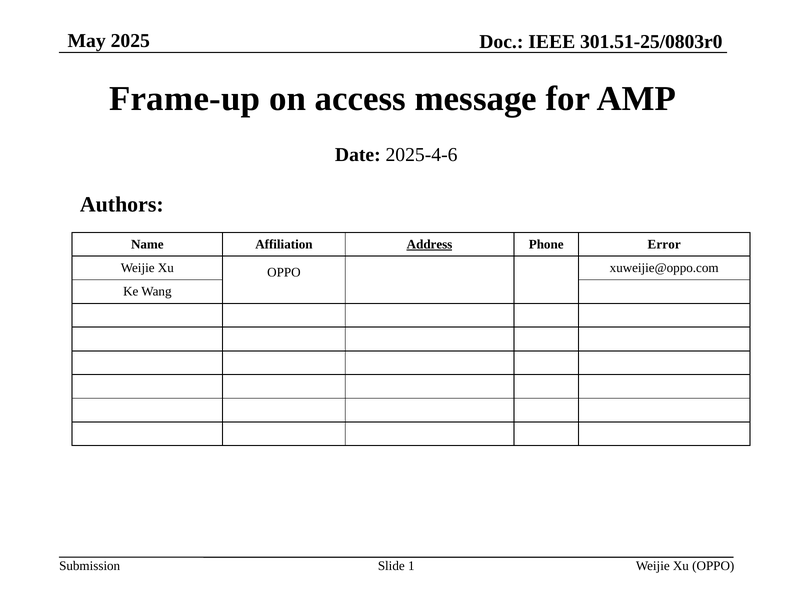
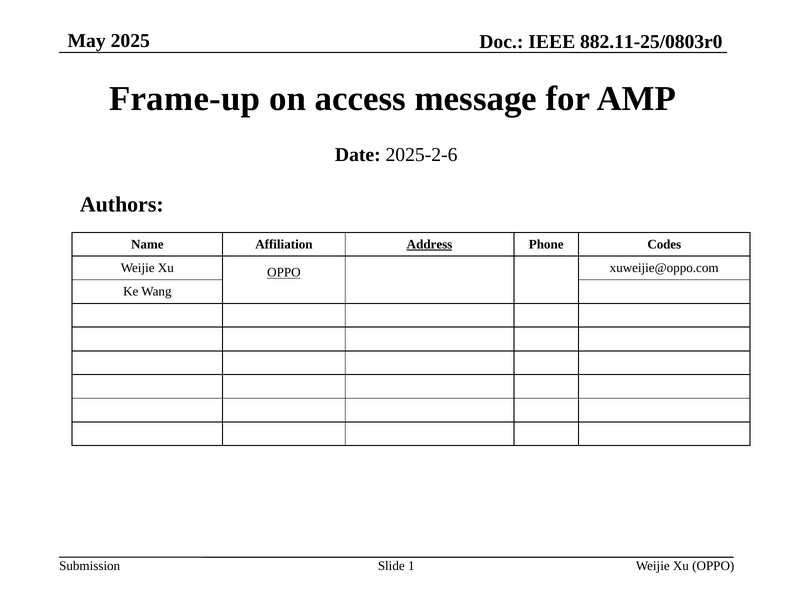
301.51-25/0803r0: 301.51-25/0803r0 -> 882.11-25/0803r0 (651, 42)
2025-4-6: 2025-4-6 -> 2025-2-6 (422, 155)
Error: Error -> Codes (664, 244)
OPPO underline: none -> present (284, 272)
